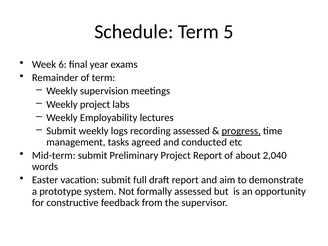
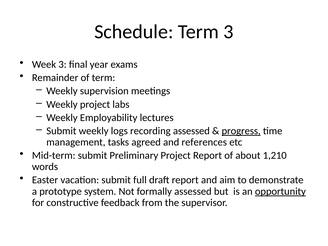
Term 5: 5 -> 3 (228, 32)
Week 6: 6 -> 3 (62, 64)
conducted: conducted -> references (204, 142)
2,040: 2,040 -> 1,210 (275, 155)
opportunity underline: none -> present (280, 191)
